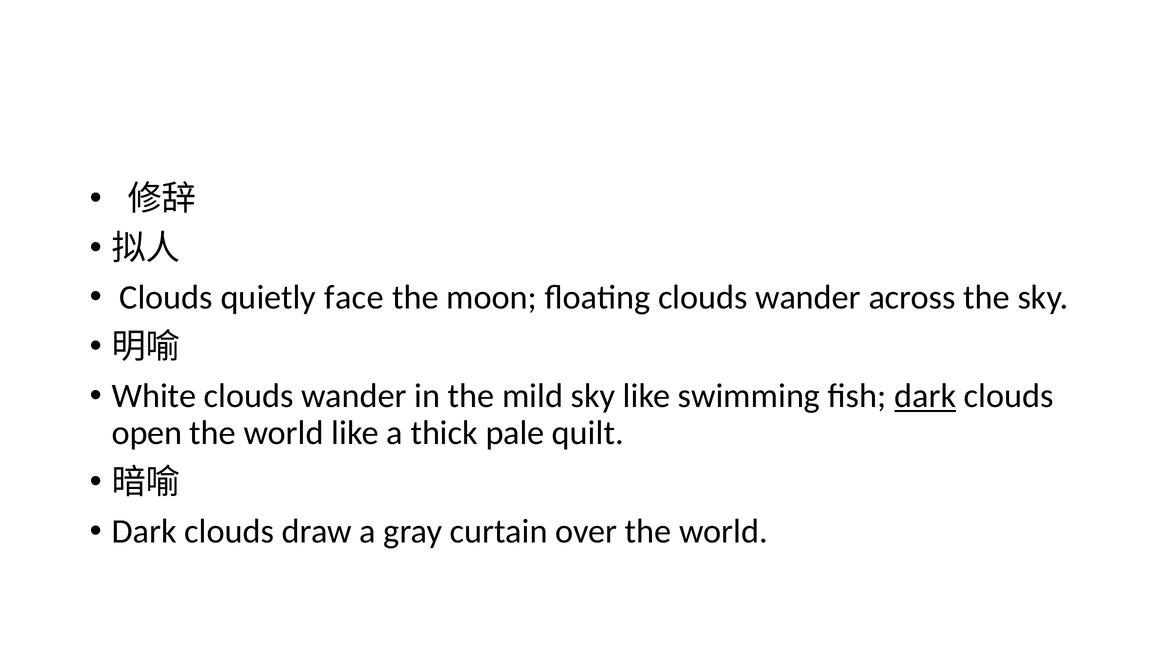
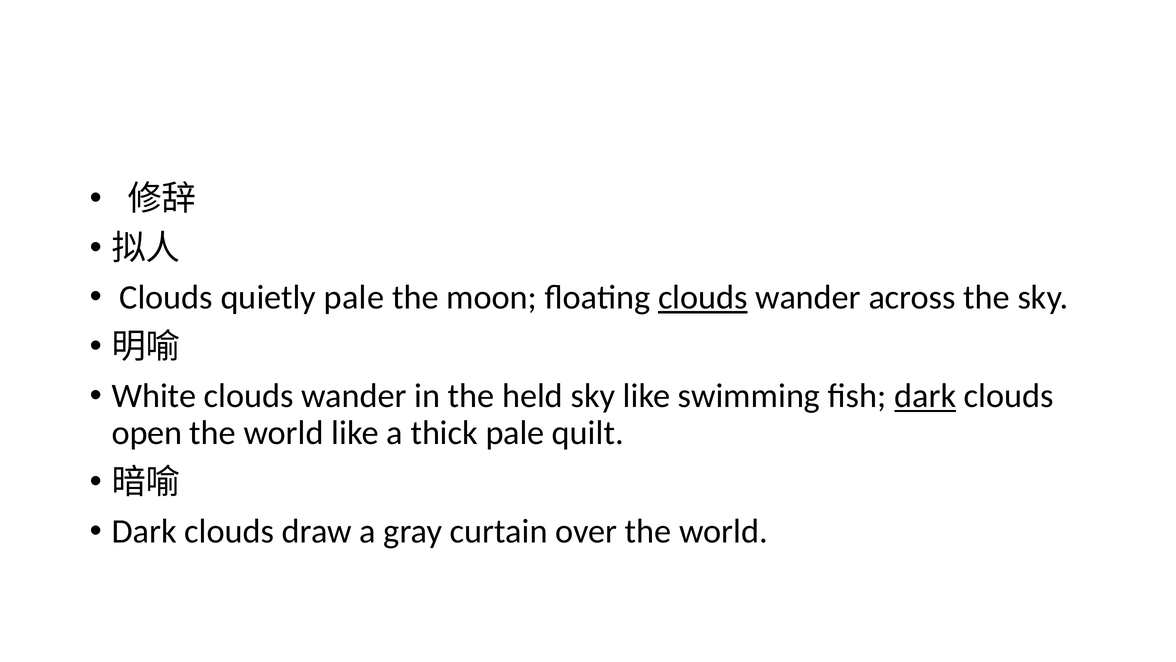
quietly face: face -> pale (354, 297)
clouds underline: none -> present (703, 297)
mild: mild -> held (533, 396)
